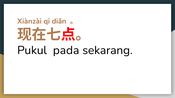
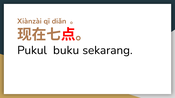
pada: pada -> buku (66, 50)
